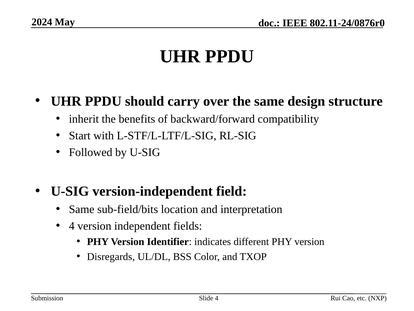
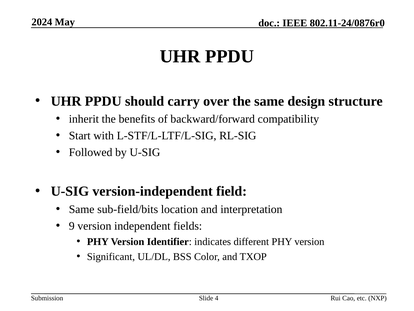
4: 4 -> 9 (72, 226)
Disregards: Disregards -> Significant (111, 256)
